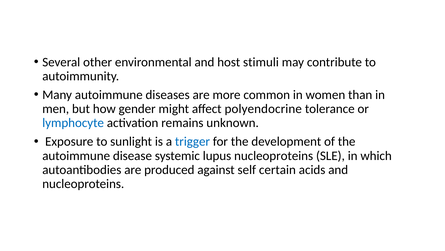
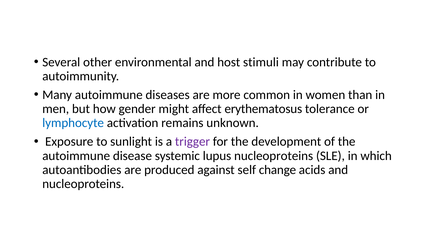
polyendocrine: polyendocrine -> erythematosus (263, 109)
trigger colour: blue -> purple (192, 141)
certain: certain -> change (277, 169)
